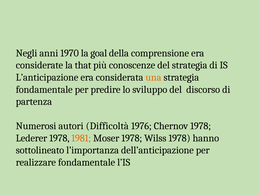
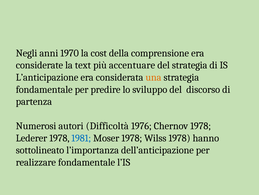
goal: goal -> cost (99, 53)
that: that -> text (83, 65)
conoscenze: conoscenze -> accentuare (132, 65)
1981 colour: orange -> blue (81, 138)
